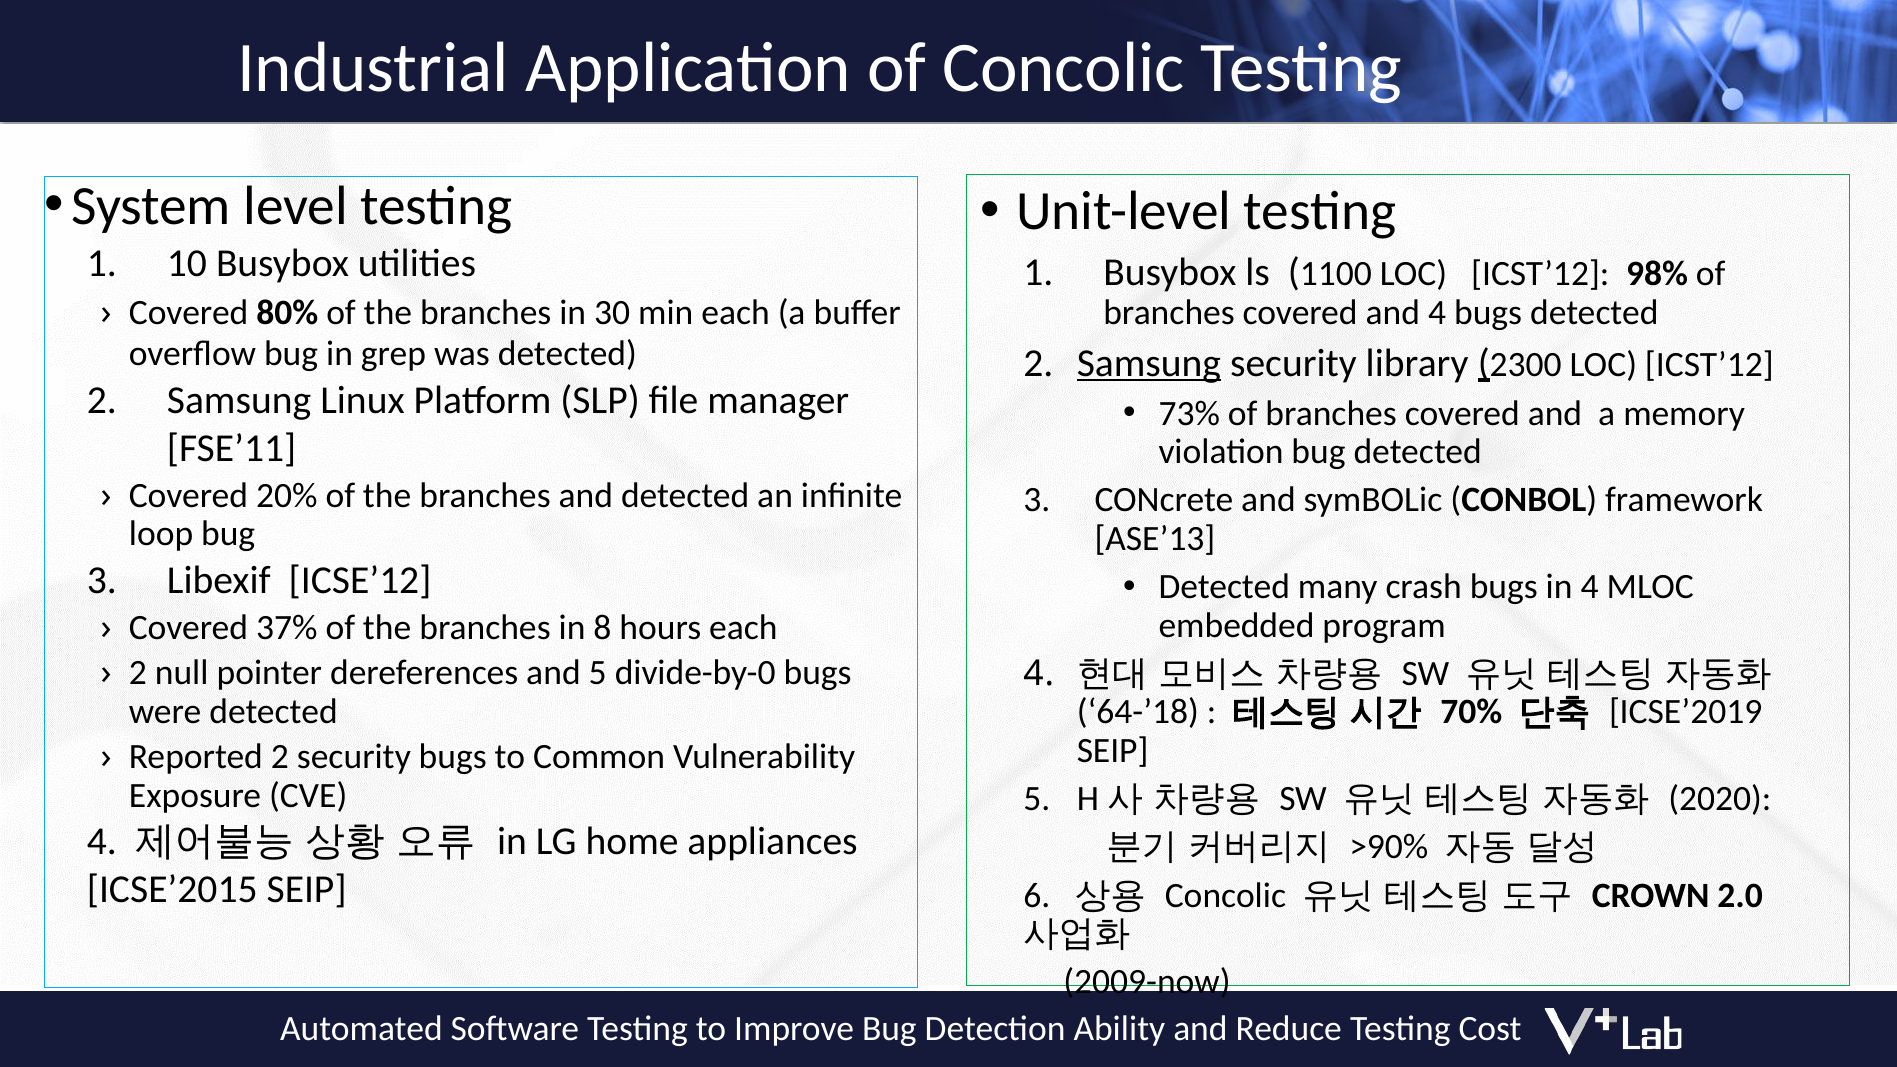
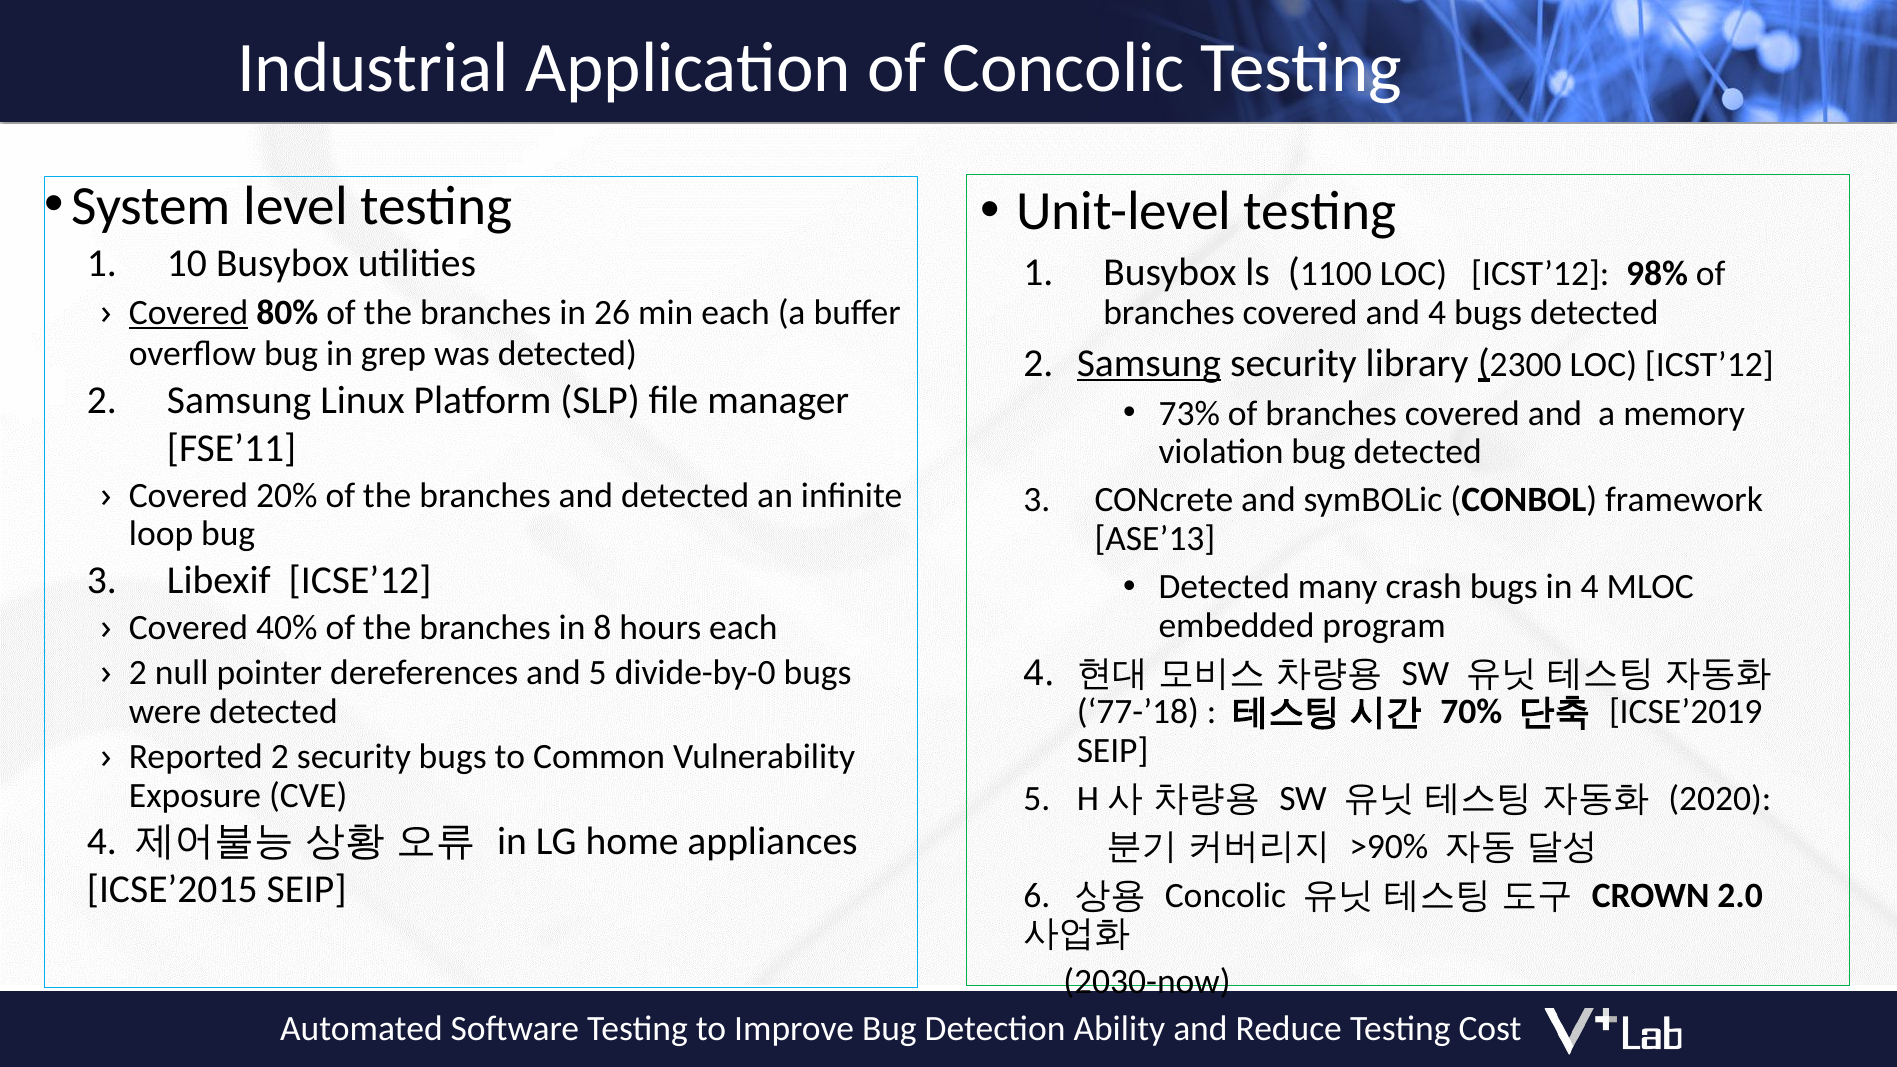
Covered underline: none -> present (189, 312)
30: 30 -> 26 (612, 312)
37%: 37% -> 40% (287, 628)
64-’18: 64-’18 -> 77-’18 (1138, 712)
2009-now: 2009-now -> 2030-now (1147, 982)
